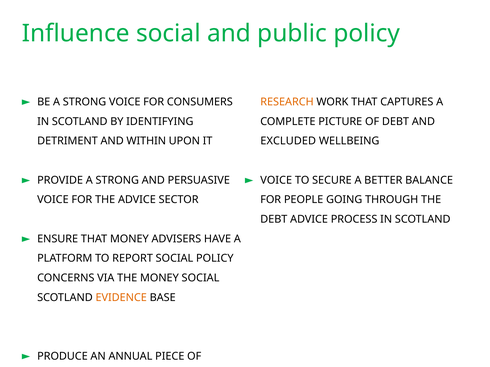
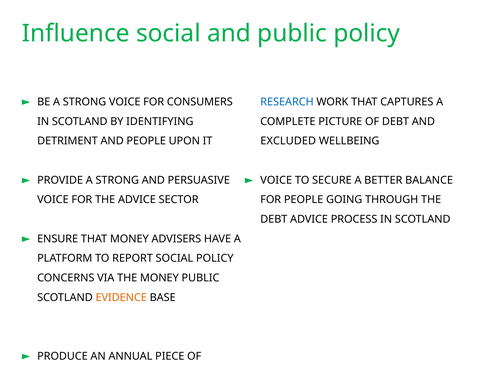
RESEARCH colour: orange -> blue (287, 102)
AND WITHIN: WITHIN -> PEOPLE (146, 141)
MONEY SOCIAL: SOCIAL -> PUBLIC (201, 278)
